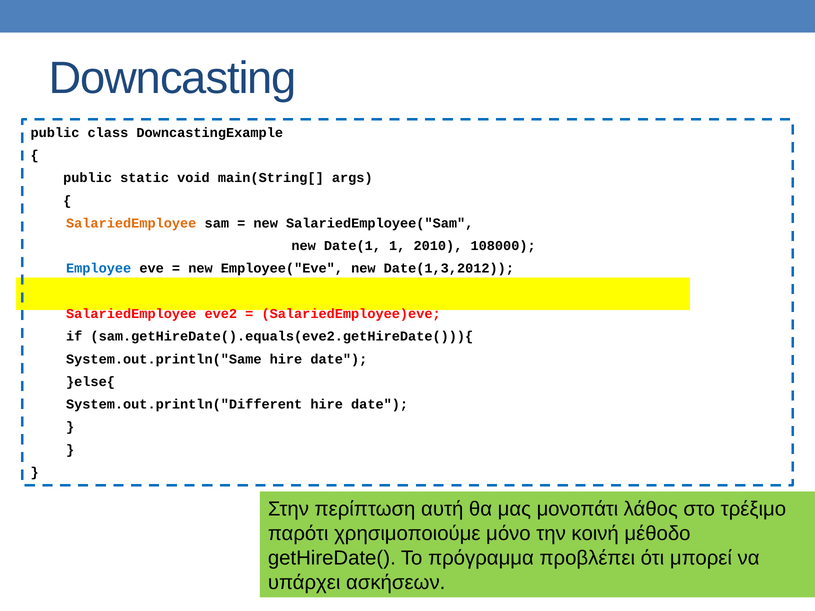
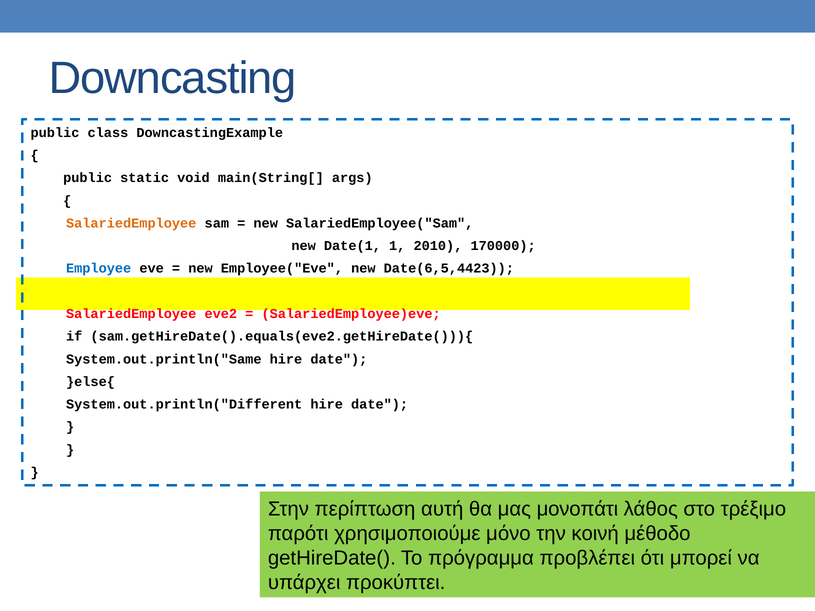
108000: 108000 -> 170000 (503, 246)
Date(1,3,2012: Date(1,3,2012 -> Date(6,5,4423 (449, 269)
ασκήσεων: ασκήσεων -> προκύπτει (396, 583)
